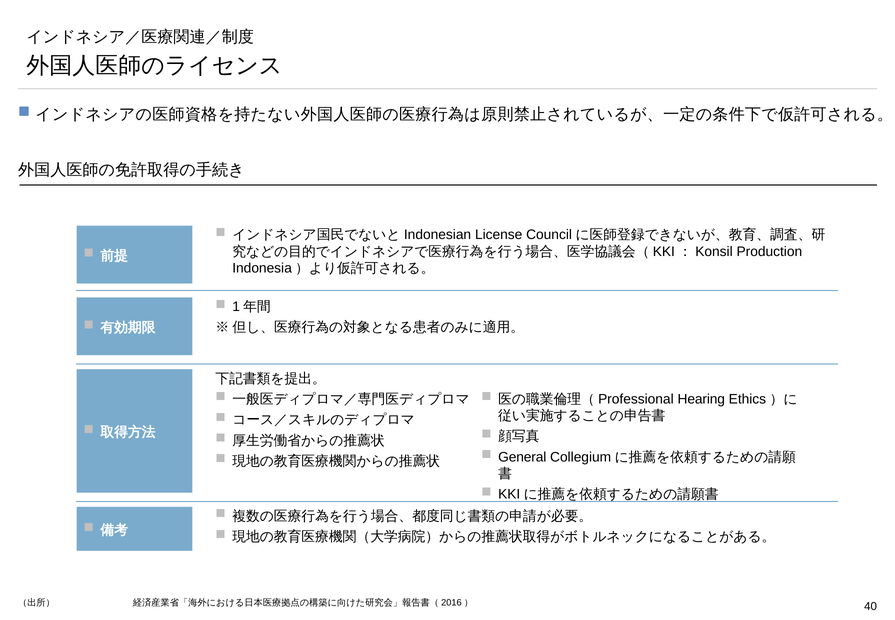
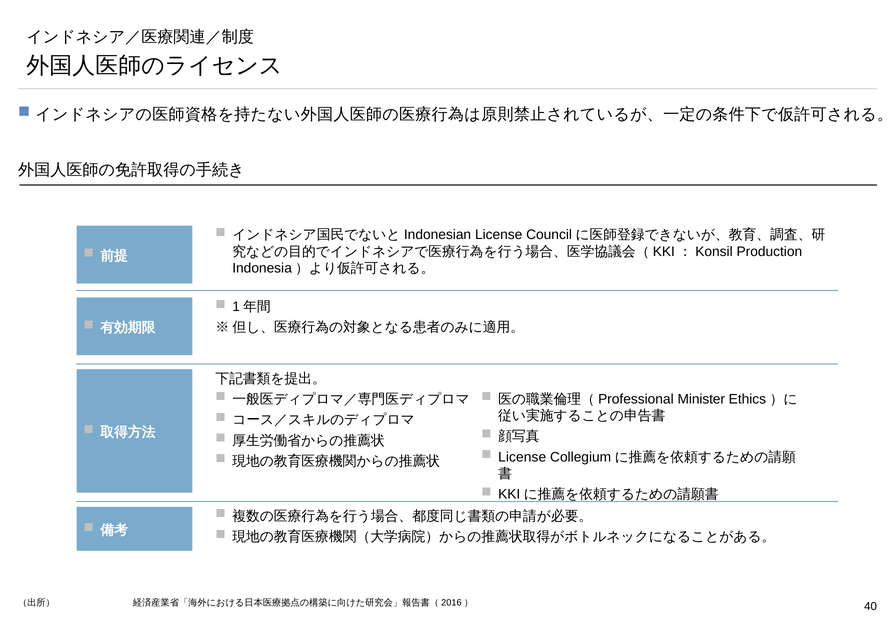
Hearing: Hearing -> Minister (701, 399)
General: General -> License (522, 457)
